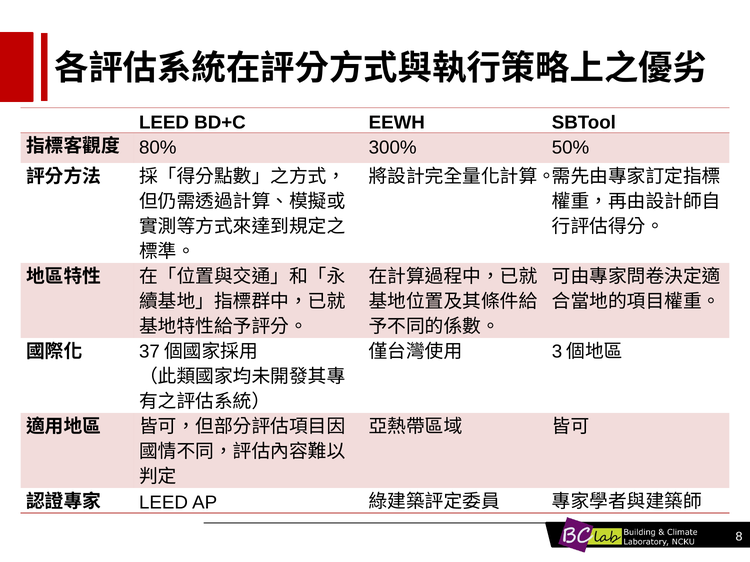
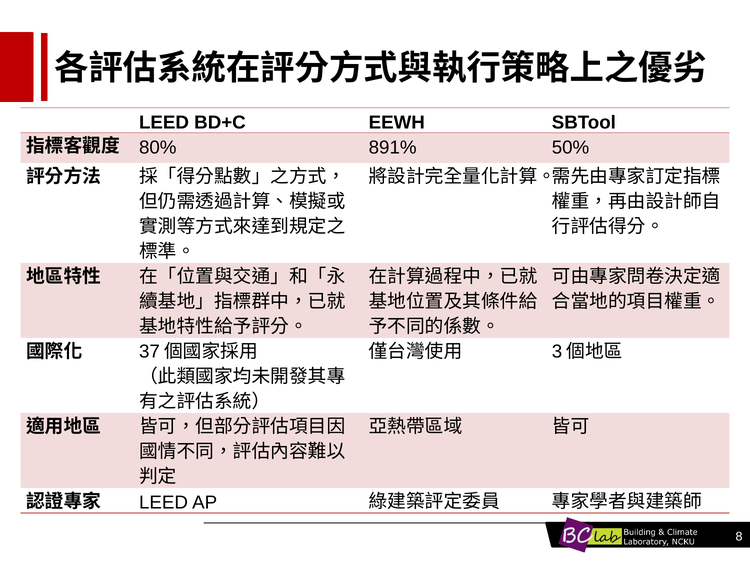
300%: 300% -> 891% (393, 148)
